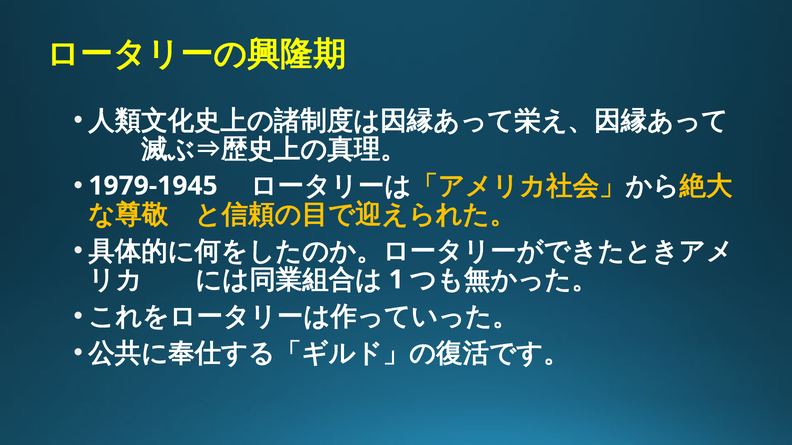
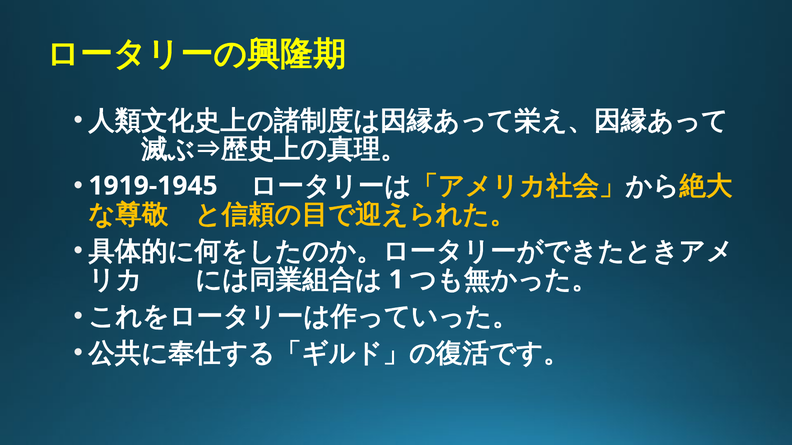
1979-1945: 1979-1945 -> 1919-1945 (153, 186)
